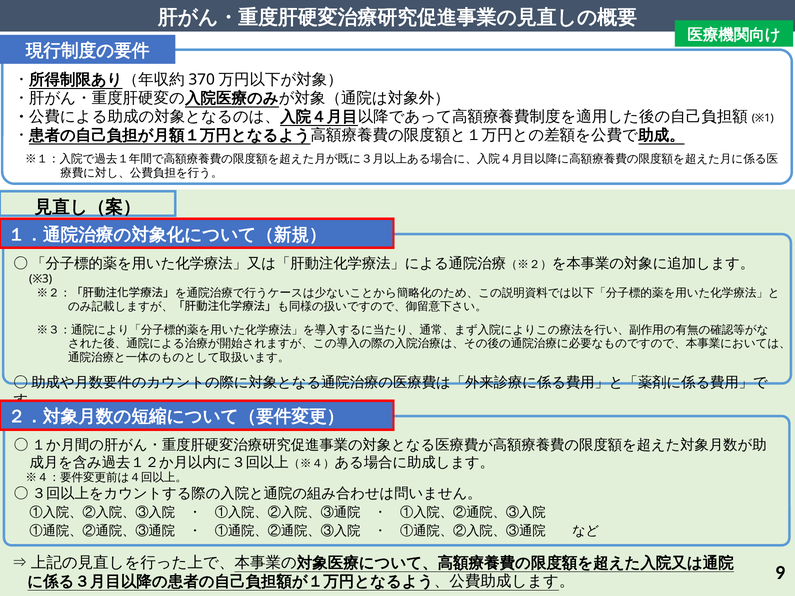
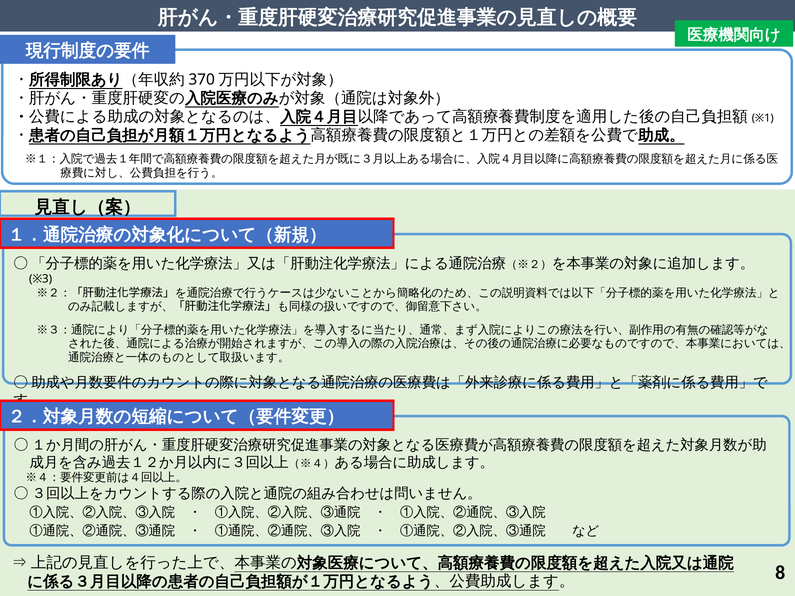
9: 9 -> 8 (780, 573)
